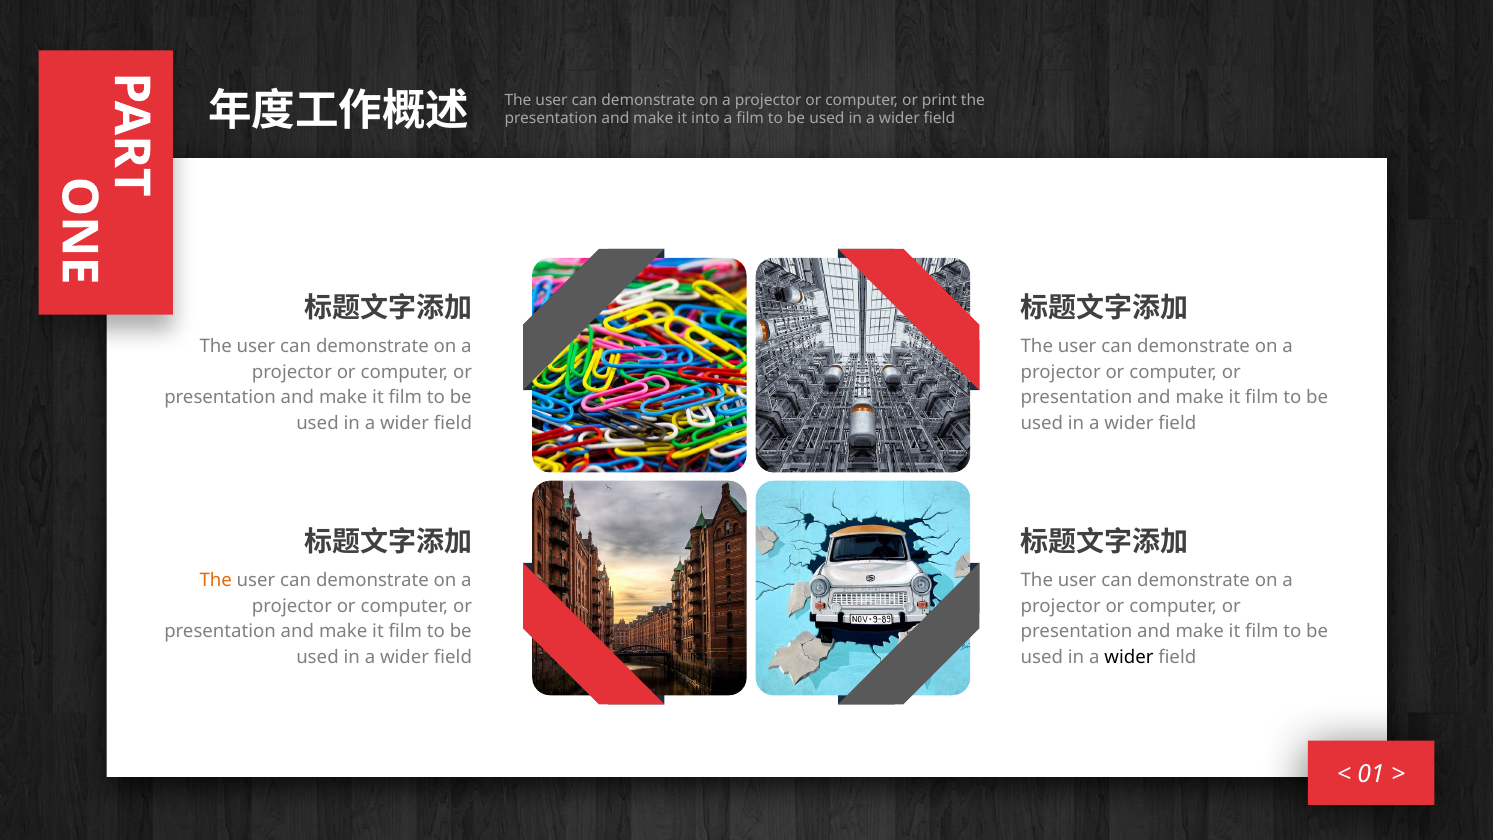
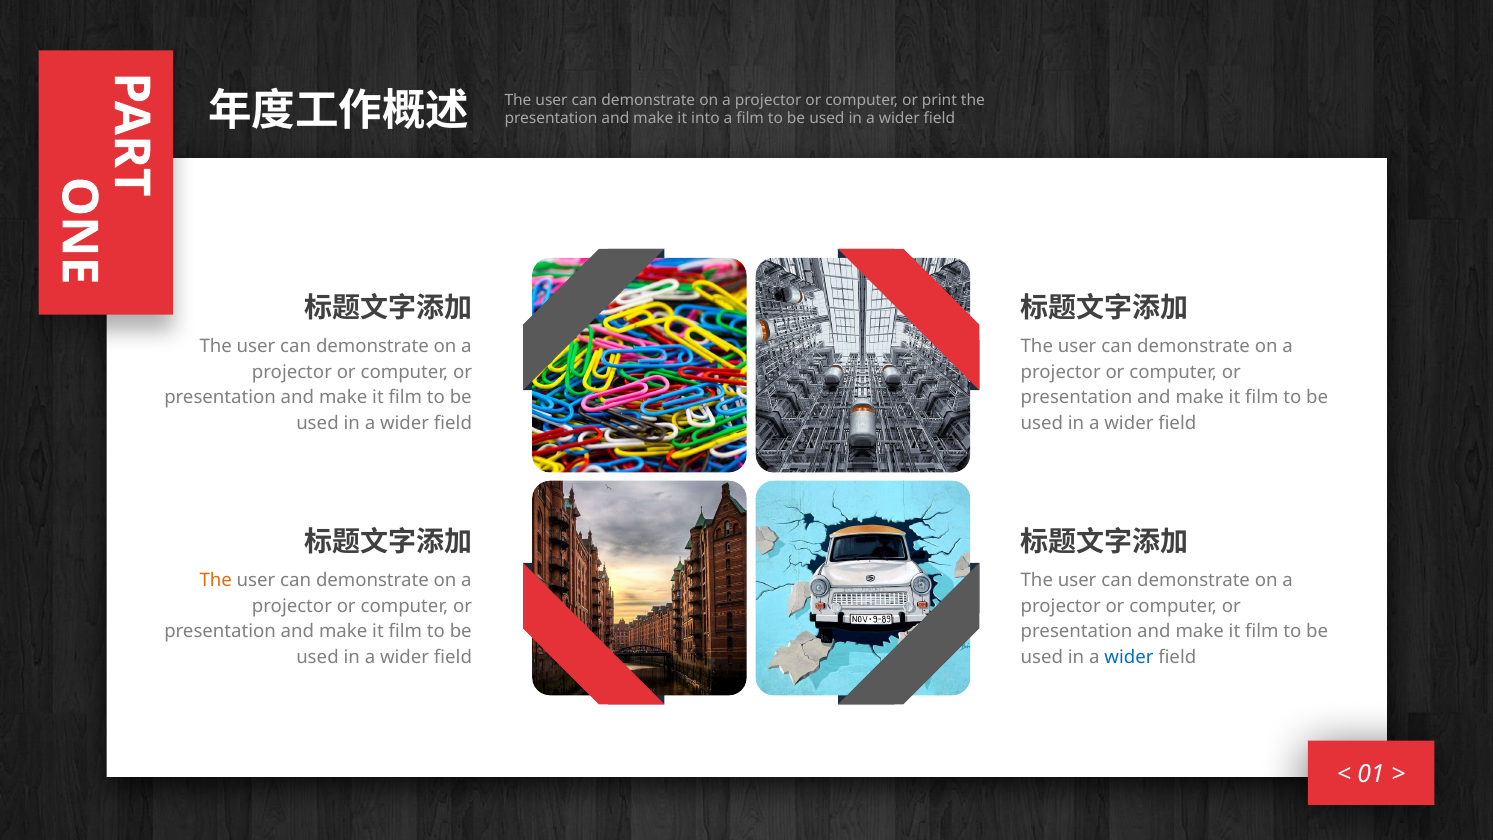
wider colour: black -> blue (1129, 657)
